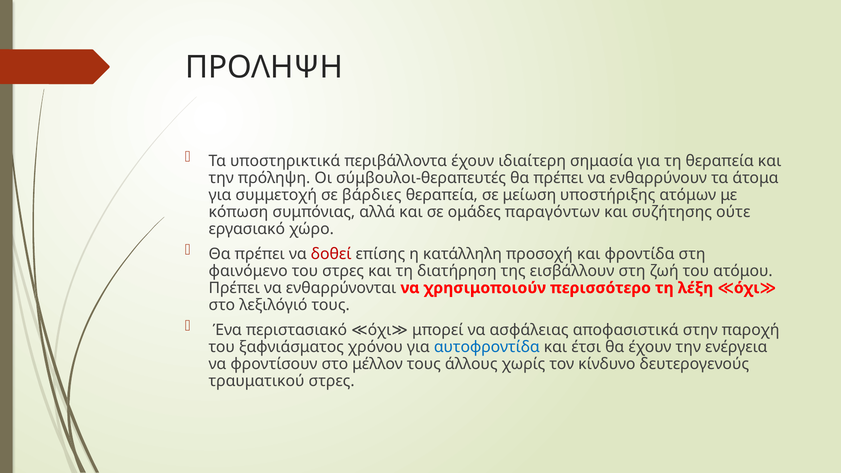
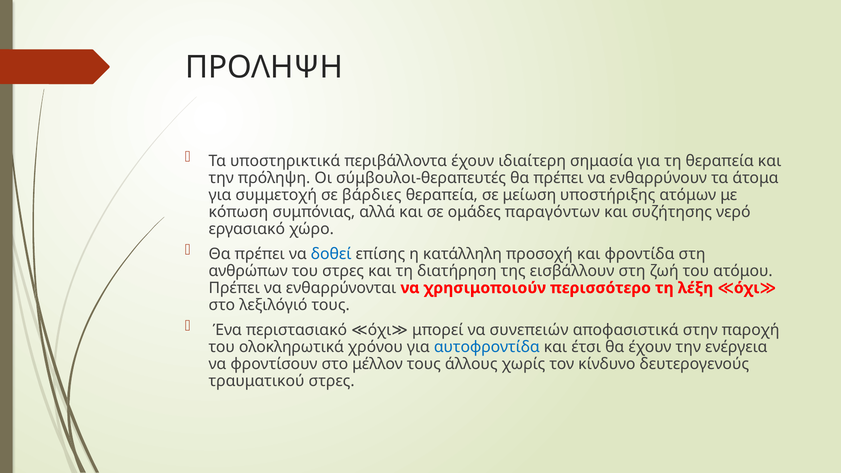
ούτε: ούτε -> νερό (733, 212)
δοθεί colour: red -> blue (331, 254)
φαινόμενο: φαινόμενο -> ανθρώπων (248, 271)
ασφάλειας: ασφάλειας -> συνεπειών (529, 330)
ξαφνιάσματος: ξαφνιάσματος -> ολοκληρωτικά (291, 347)
